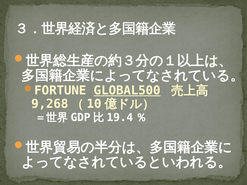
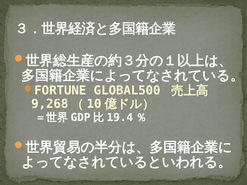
GLOBAL500 underline: present -> none (127, 91)
